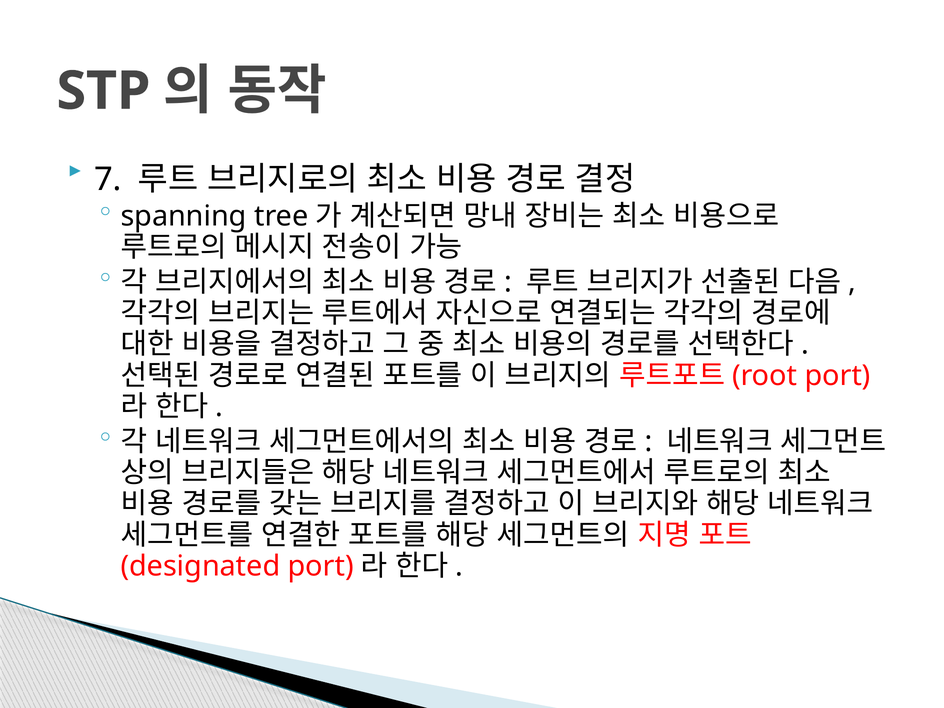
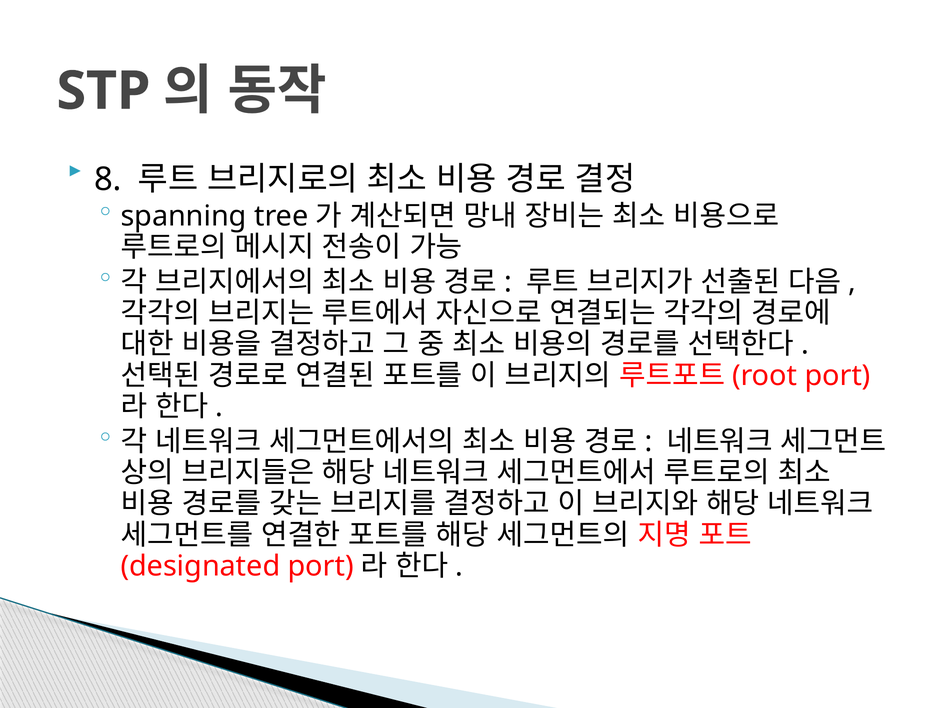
7: 7 -> 8 (108, 180)
